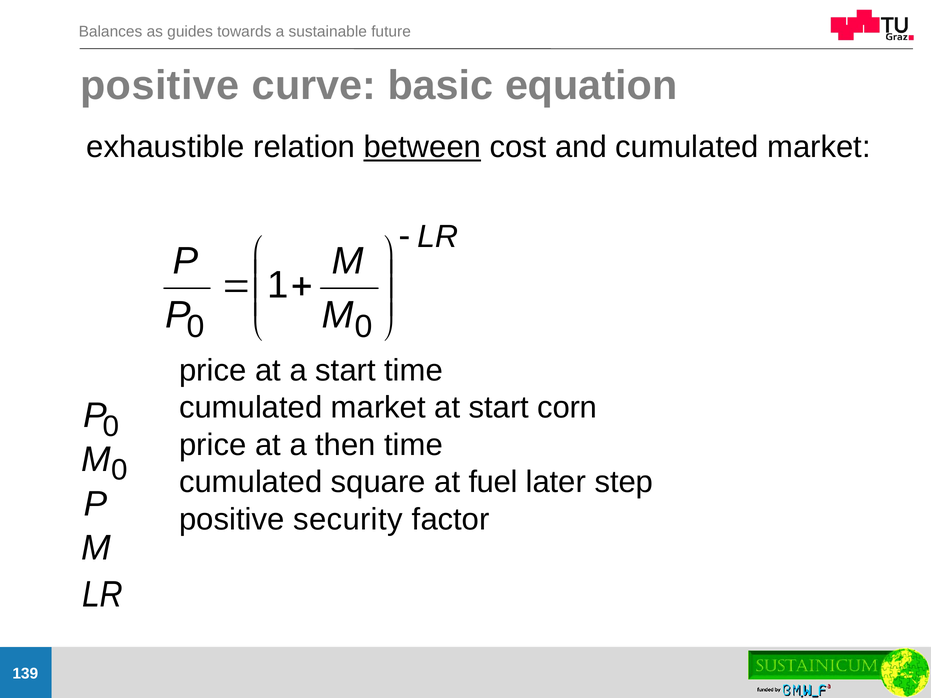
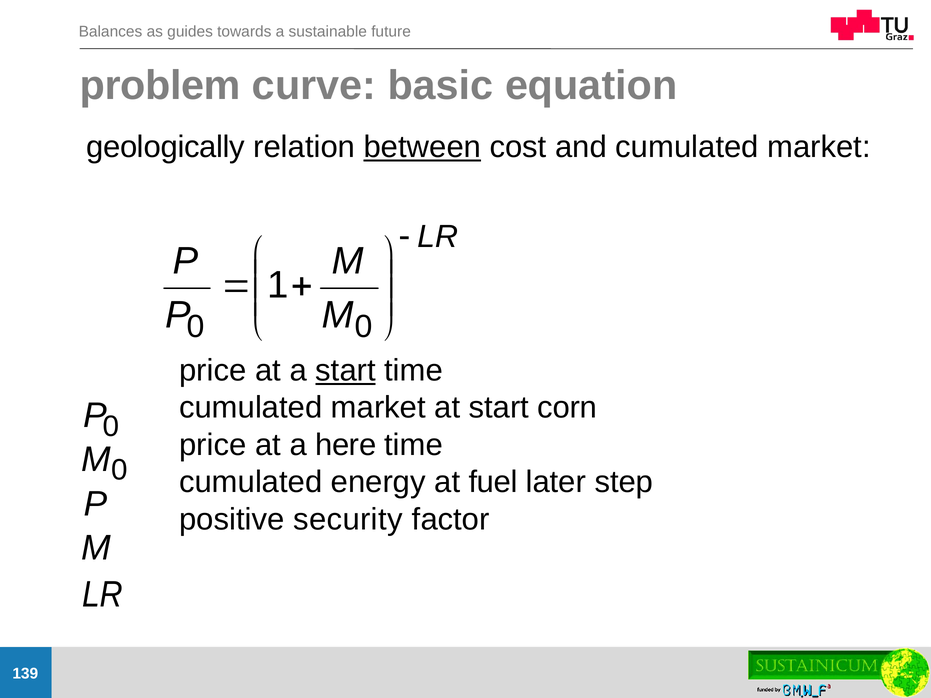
positive: positive -> problem (160, 86)
exhaustible: exhaustible -> geologically (166, 147)
start underline: none -> present (346, 371)
then: then -> here (346, 445)
square: square -> energy (378, 482)
